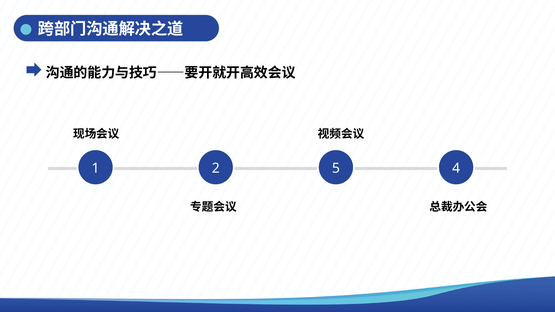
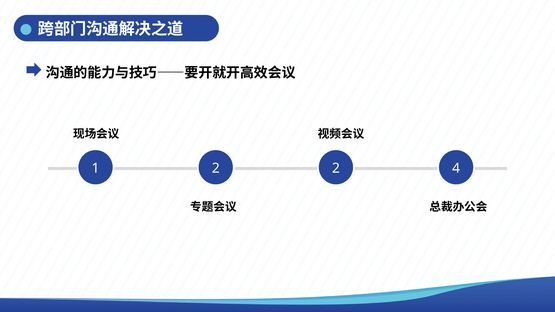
2 5: 5 -> 2 (336, 168)
